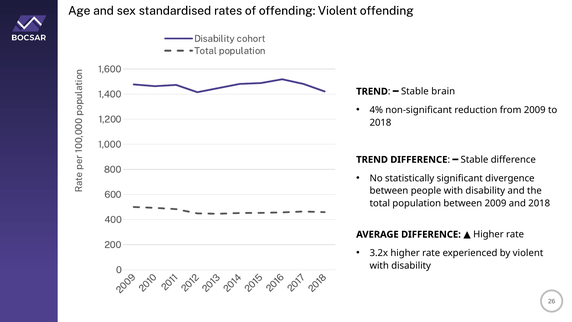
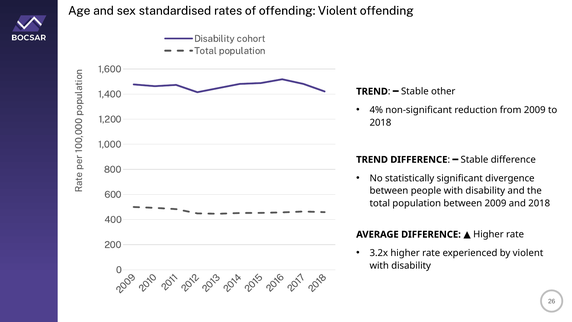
brain: brain -> other (443, 91)
